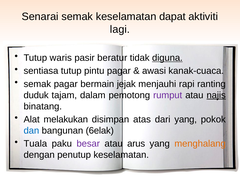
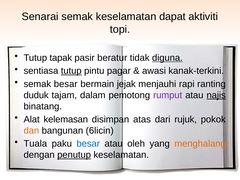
lagi: lagi -> topi (120, 29)
waris: waris -> tapak (61, 58)
tutup underline: none -> present (71, 71)
kanak-cuaca: kanak-cuaca -> kanak-terkini (196, 71)
semak pagar: pagar -> besar (66, 84)
melakukan: melakukan -> kelemasan (66, 119)
dari yang: yang -> rujuk (186, 119)
dan colour: blue -> orange (31, 131)
6elak: 6elak -> 6licin (100, 131)
besar colour: purple -> blue (88, 144)
arus: arus -> oleh (136, 144)
penutup underline: none -> present (74, 155)
